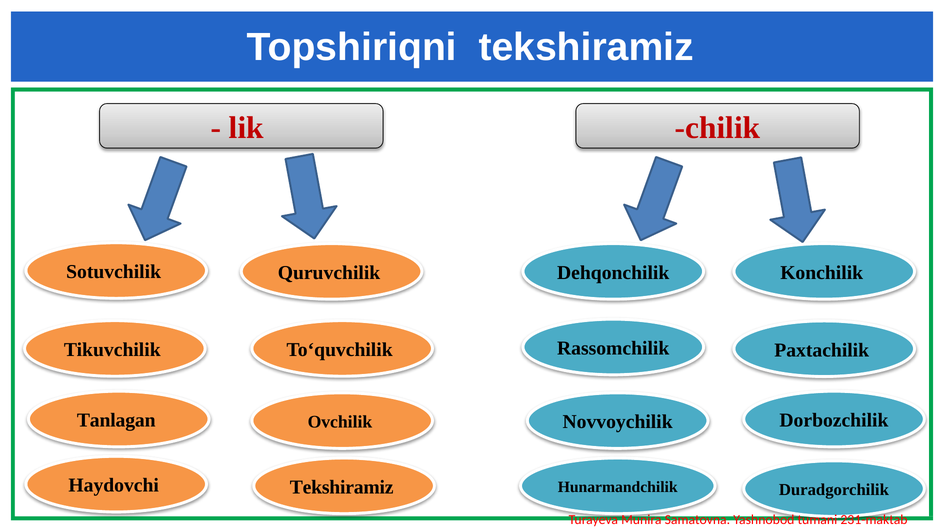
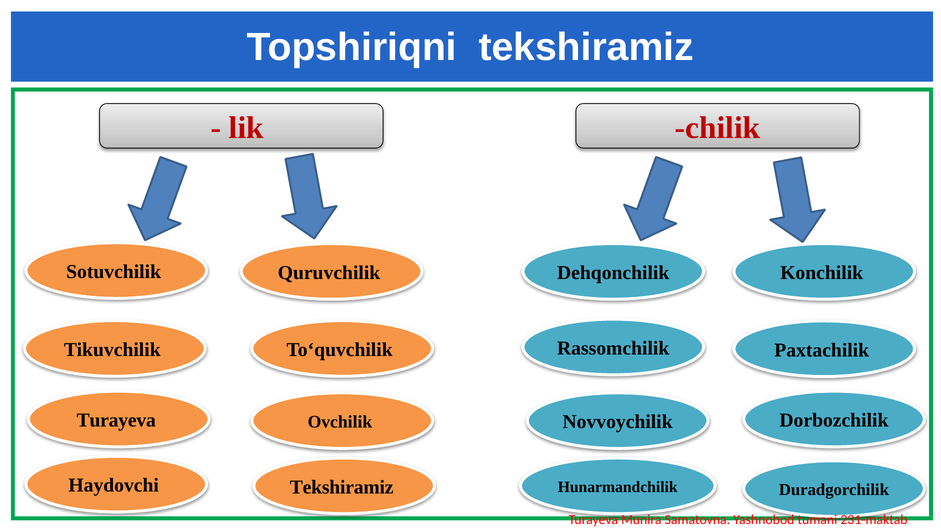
Tanlagan: Tanlagan -> Turayeva (116, 420)
